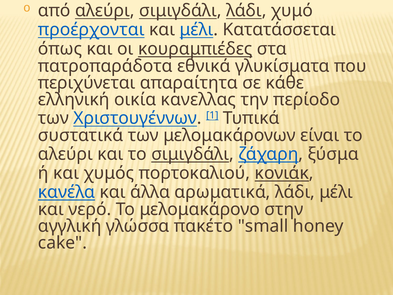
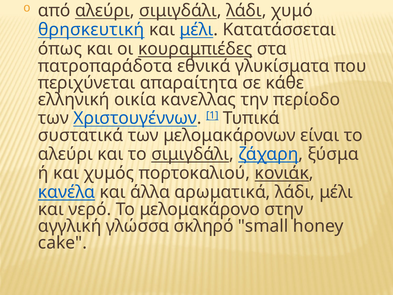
προέρχονται: προέρχονται -> θρησκευτική (91, 30)
πακέτο: πακέτο -> σκληρό (204, 226)
